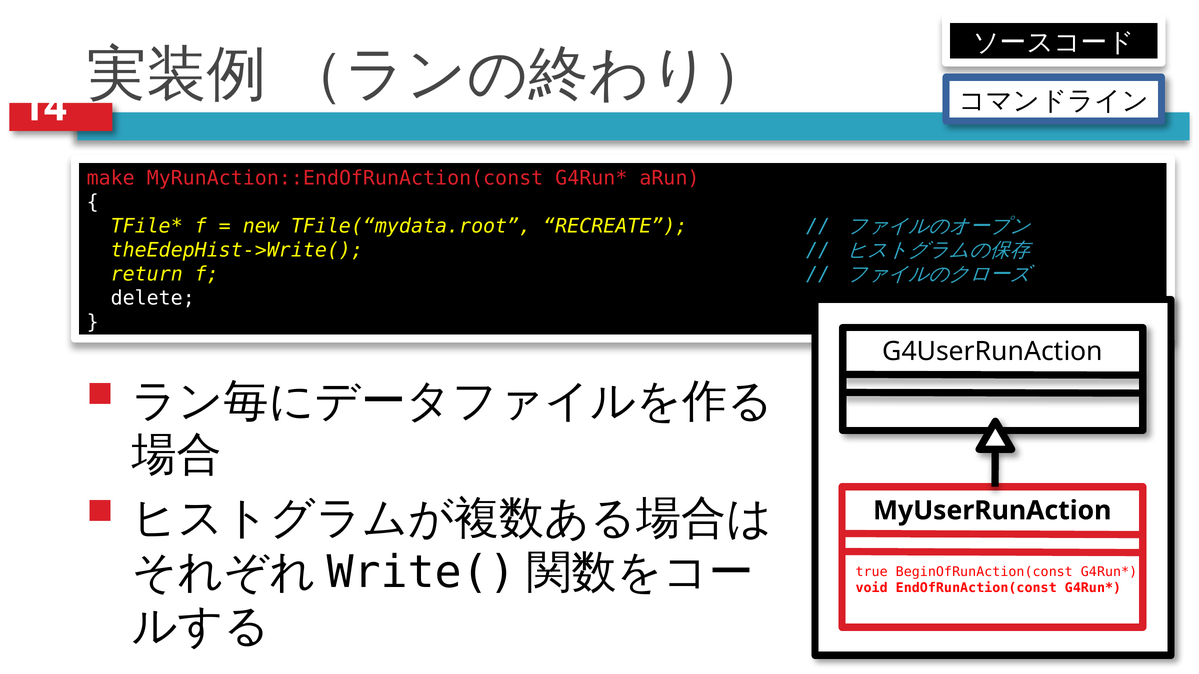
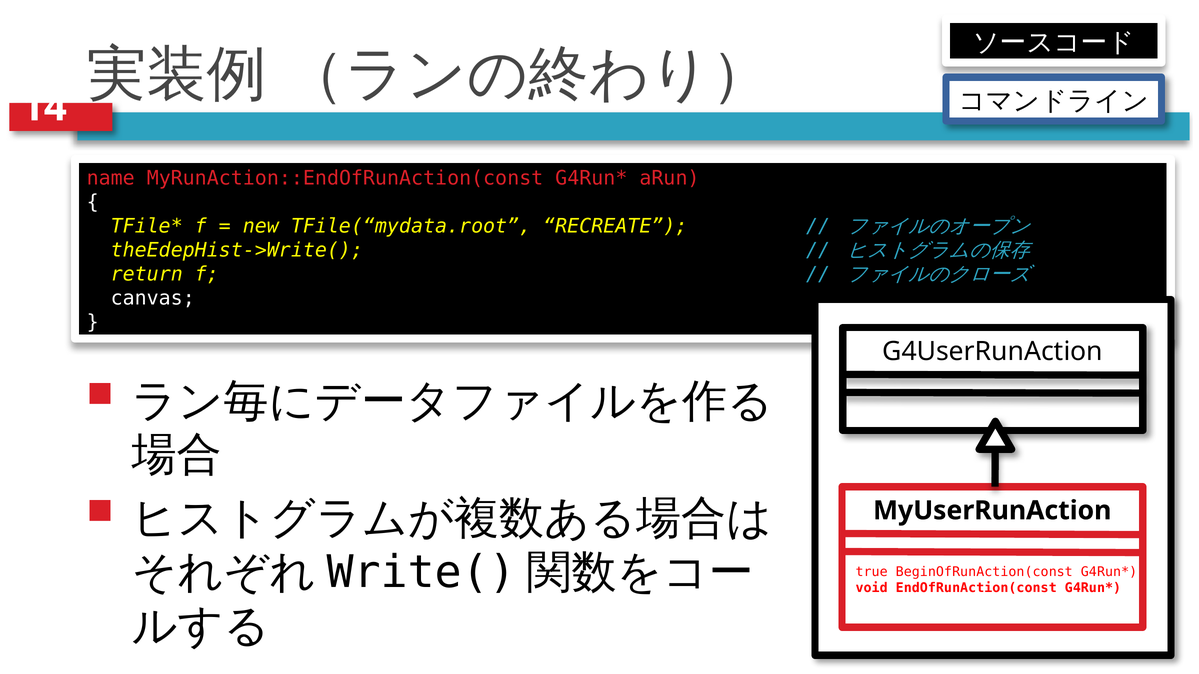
make: make -> name (111, 178)
delete: delete -> canvas (153, 298)
